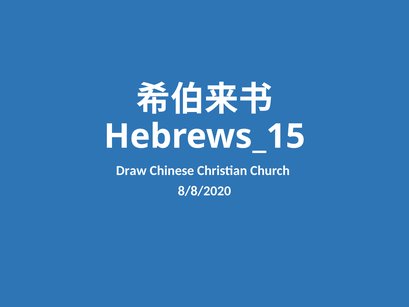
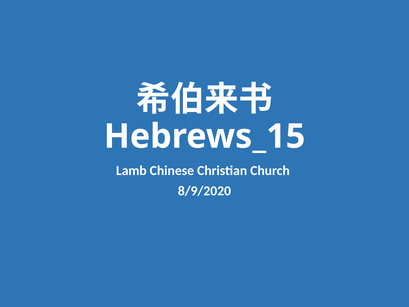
Draw: Draw -> Lamb (131, 170)
8/8/2020: 8/8/2020 -> 8/9/2020 (204, 191)
